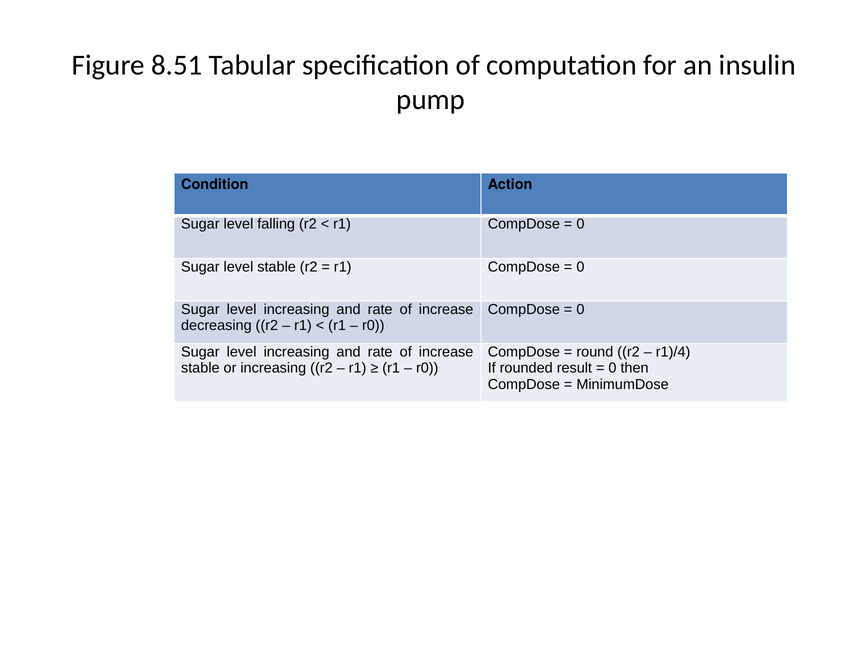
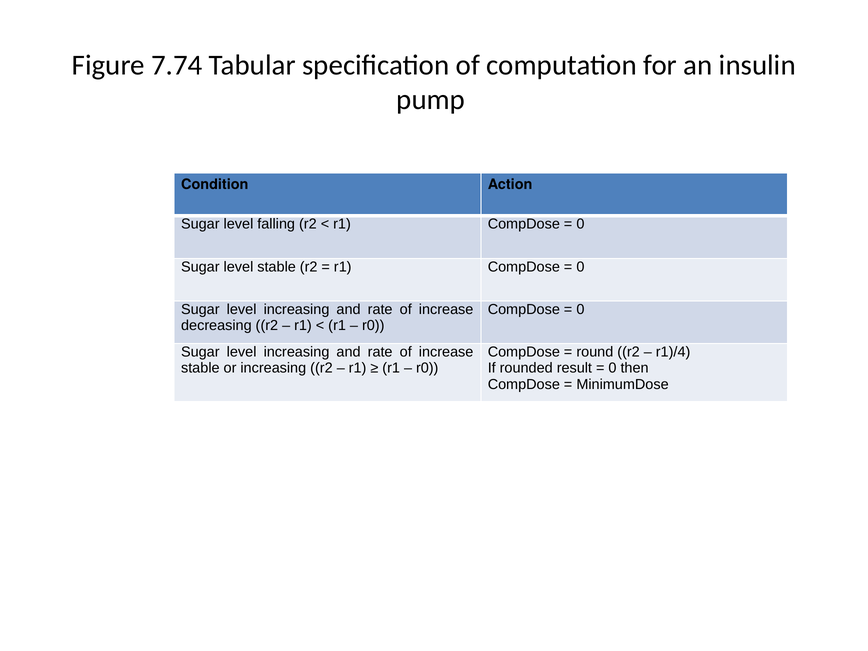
8.51: 8.51 -> 7.74 (177, 65)
